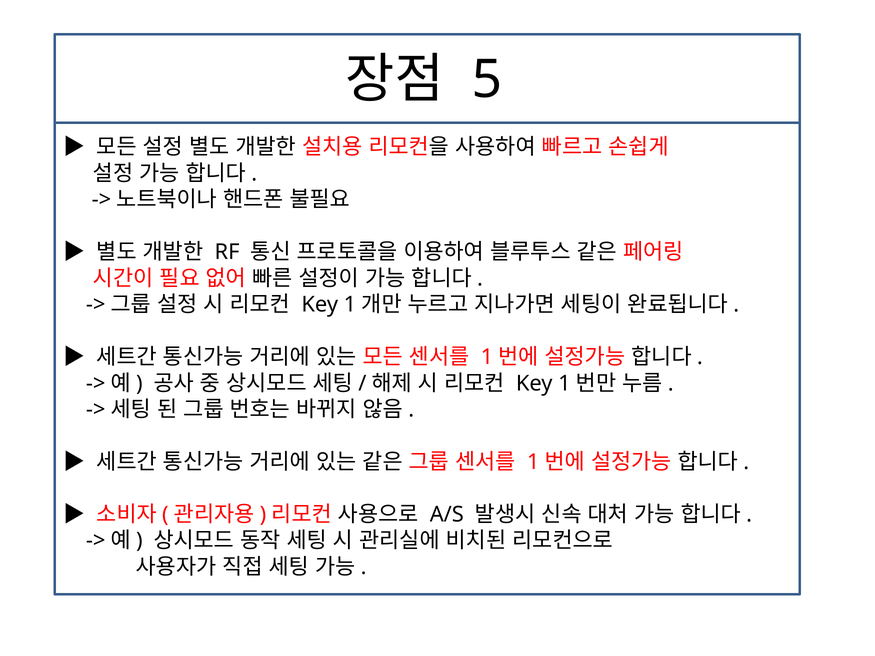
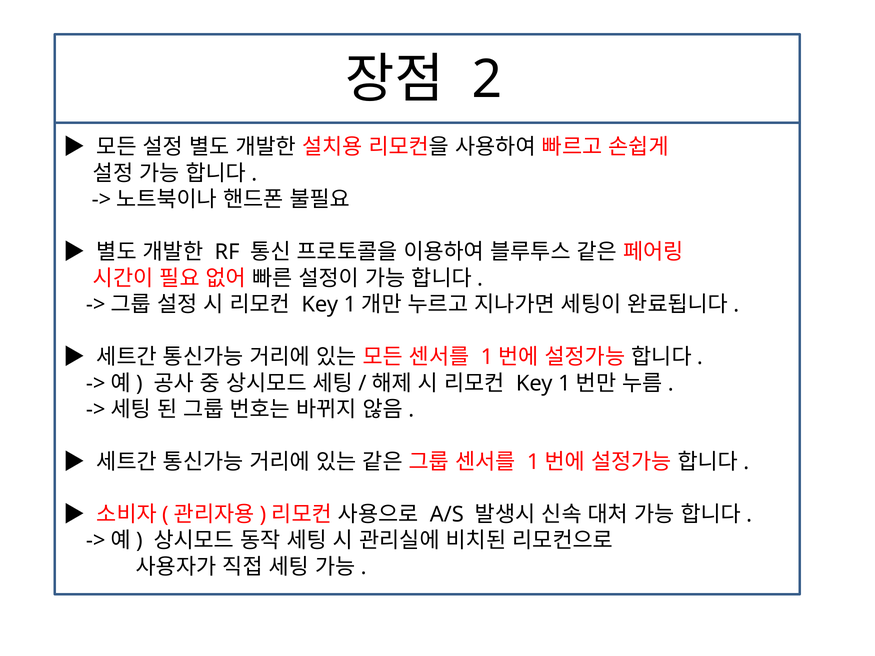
5: 5 -> 2 (487, 80)
